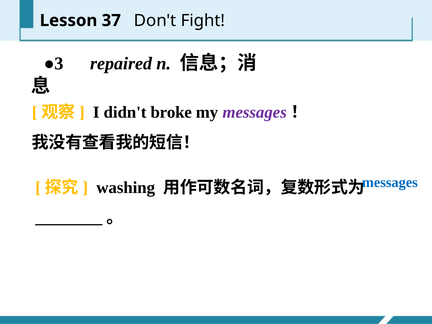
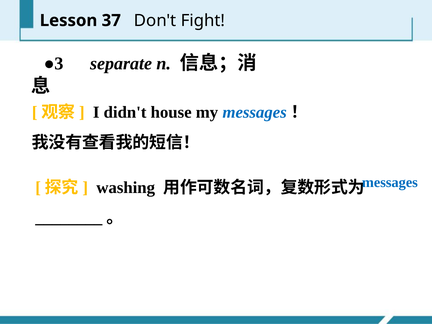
repaired: repaired -> separate (121, 64)
broke: broke -> house (171, 112)
messages colour: purple -> blue (255, 112)
